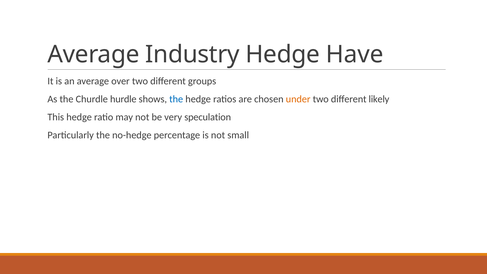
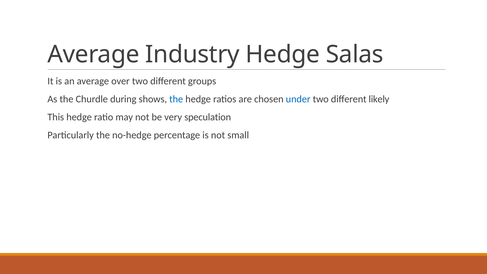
Have: Have -> Salas (355, 55)
hurdle: hurdle -> during (123, 99)
under colour: orange -> blue (298, 99)
